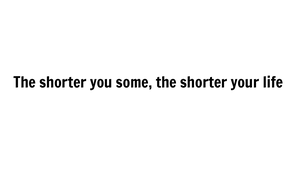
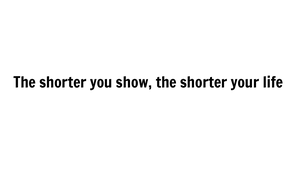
some: some -> show (134, 83)
